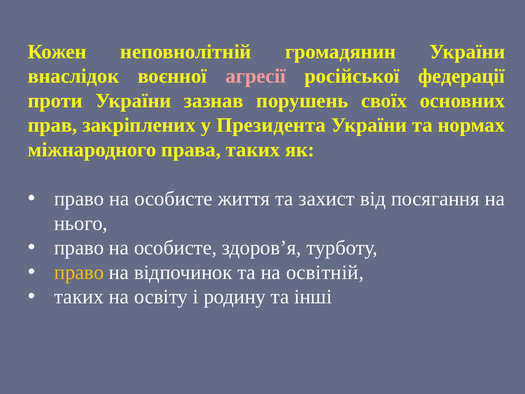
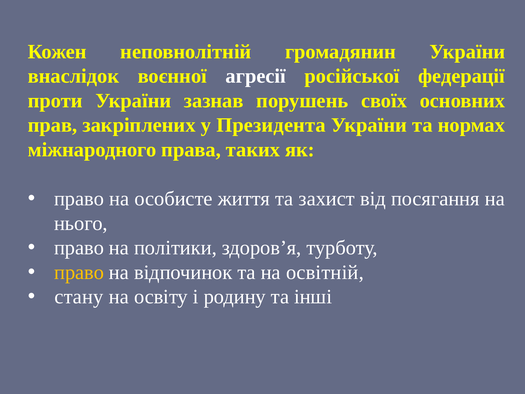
агресії colour: pink -> white (256, 76)
особисте: особисте -> політики (175, 248)
таких: таких -> стану (79, 297)
